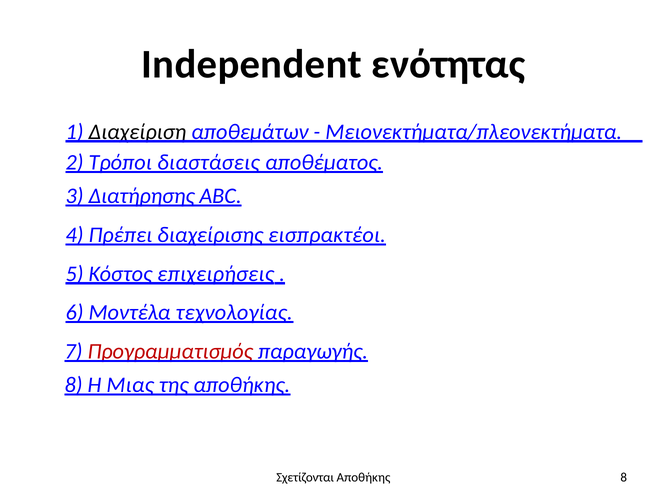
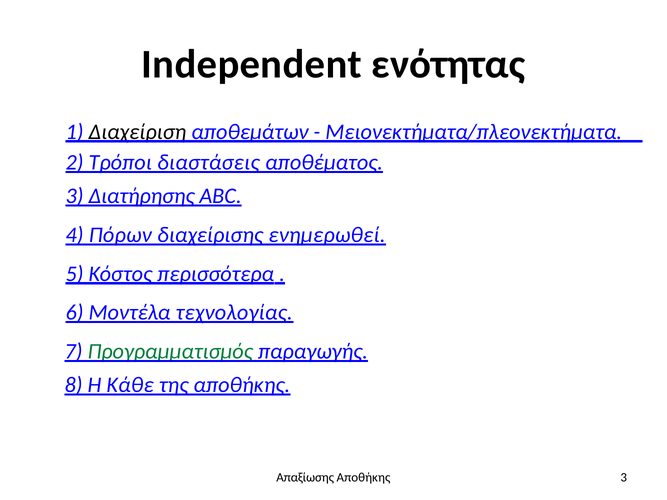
Πρέπει: Πρέπει -> Πόρων (120, 235)
εισπρακτέοι: εισπρακτέοι -> ενημερωθεί (327, 235)
επιχειρήσεις: επιχειρήσεις -> περισσότερα (216, 274)
Προγραμματισμός colour: red -> green (170, 352)
Μιας: Μιας -> Κάθε (130, 385)
Σχετίζονται: Σχετίζονται -> Απαξίωσης (305, 478)
Αποθήκης 8: 8 -> 3 (624, 478)
